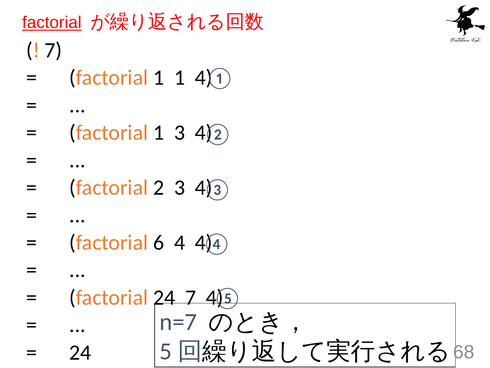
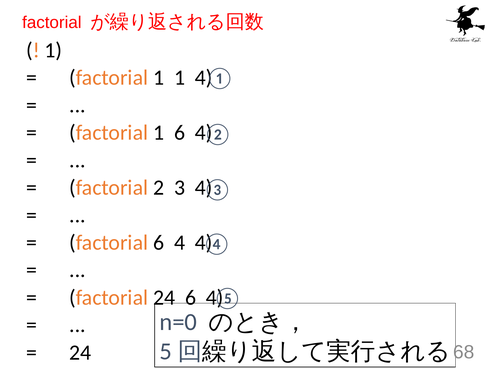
factorial underline: present -> none (52, 23)
7: 7 -> 1 (53, 50)
1 3: 3 -> 6 (180, 133)
24 7: 7 -> 6 (191, 297)
n=7: n=7 -> n=0 (178, 322)
